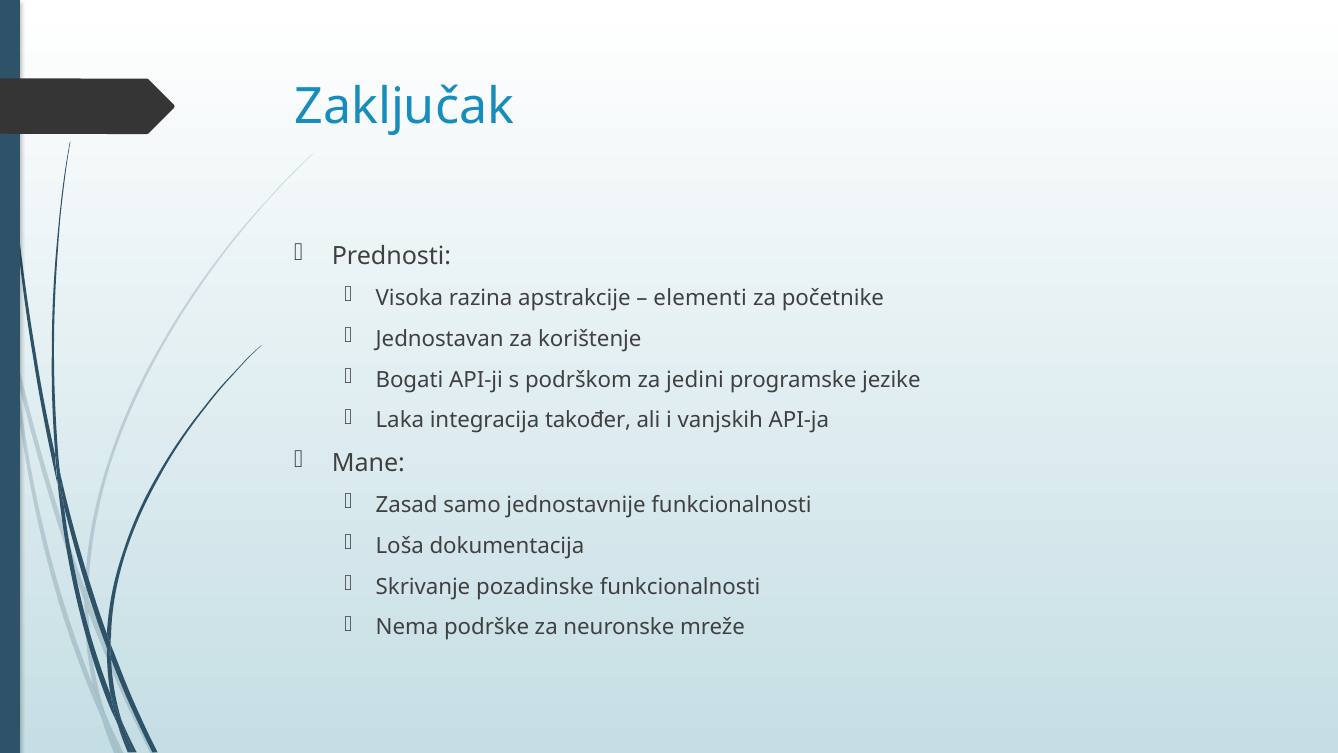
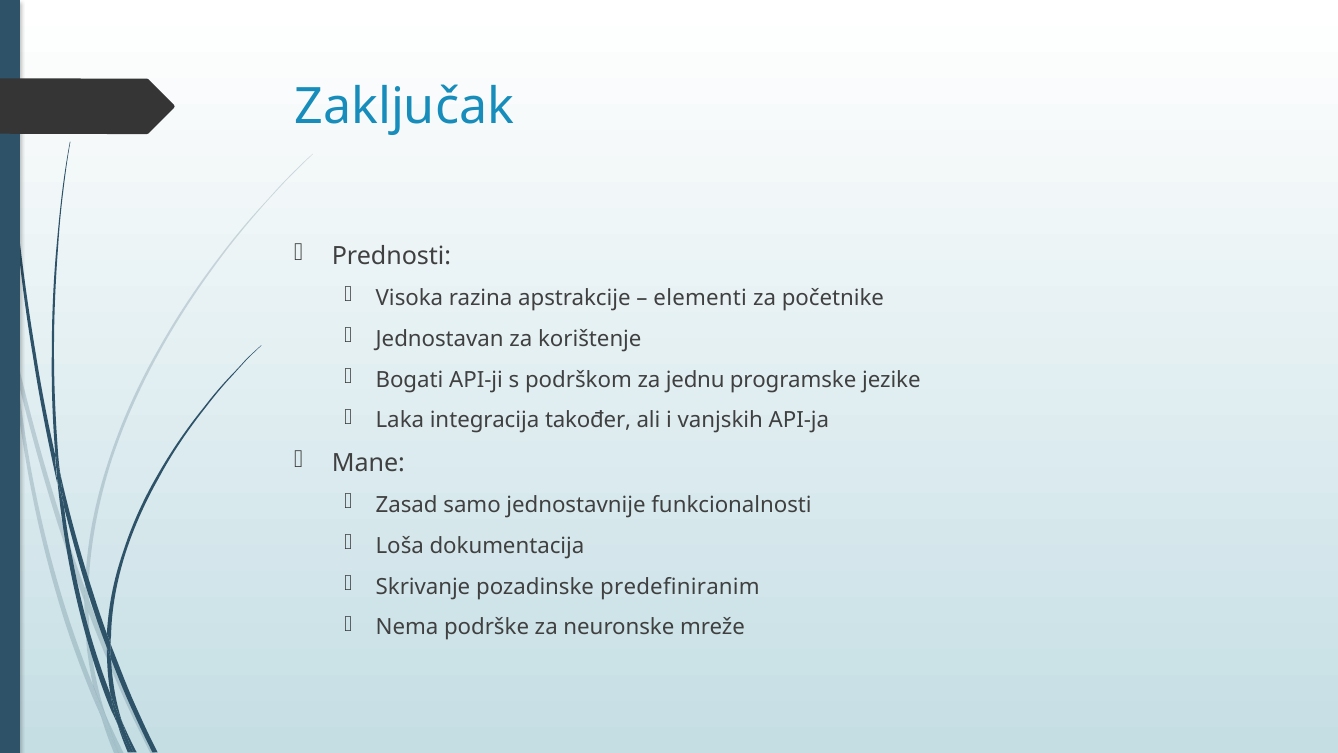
jedini: jedini -> jednu (695, 380)
pozadinske funkcionalnosti: funkcionalnosti -> predefiniranim (680, 586)
